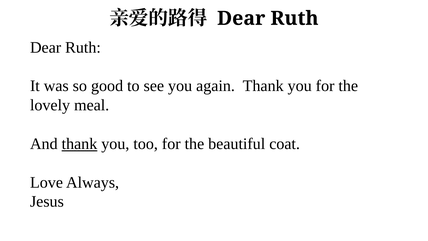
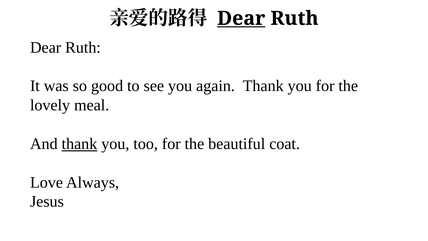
Dear underline: none -> present (241, 18)
